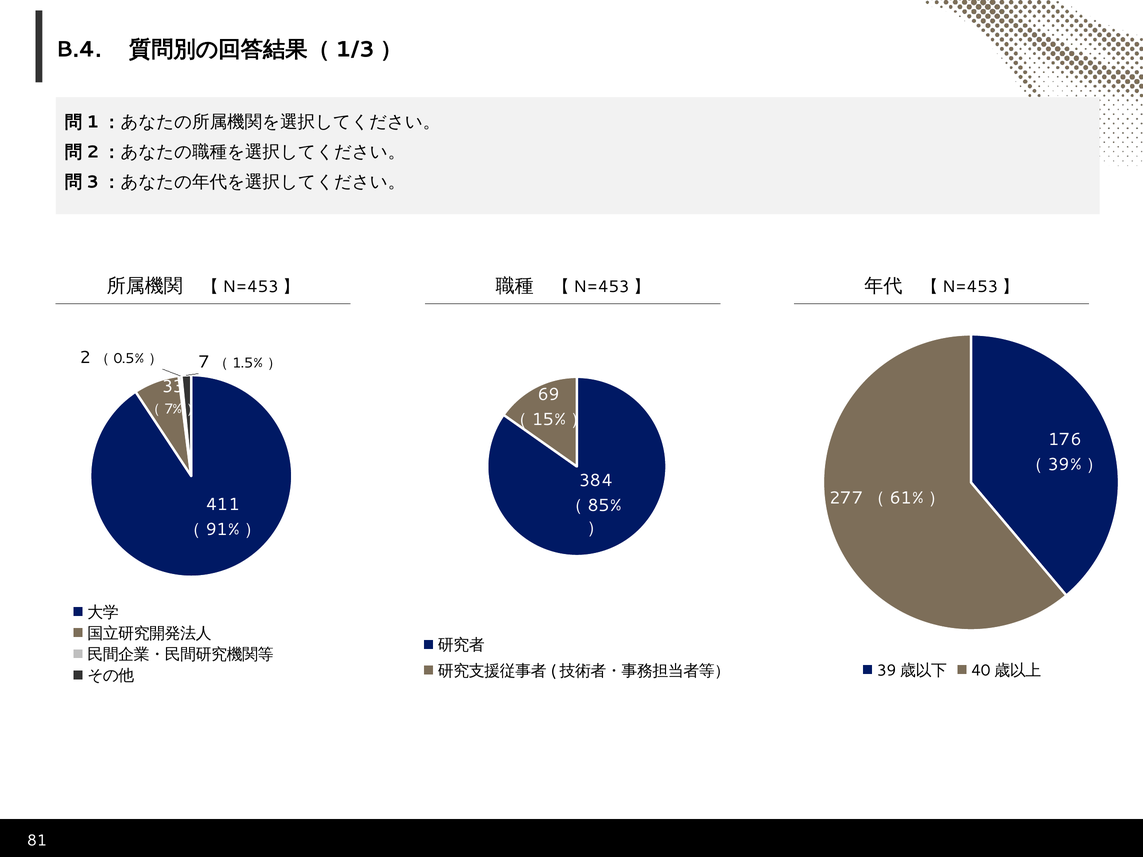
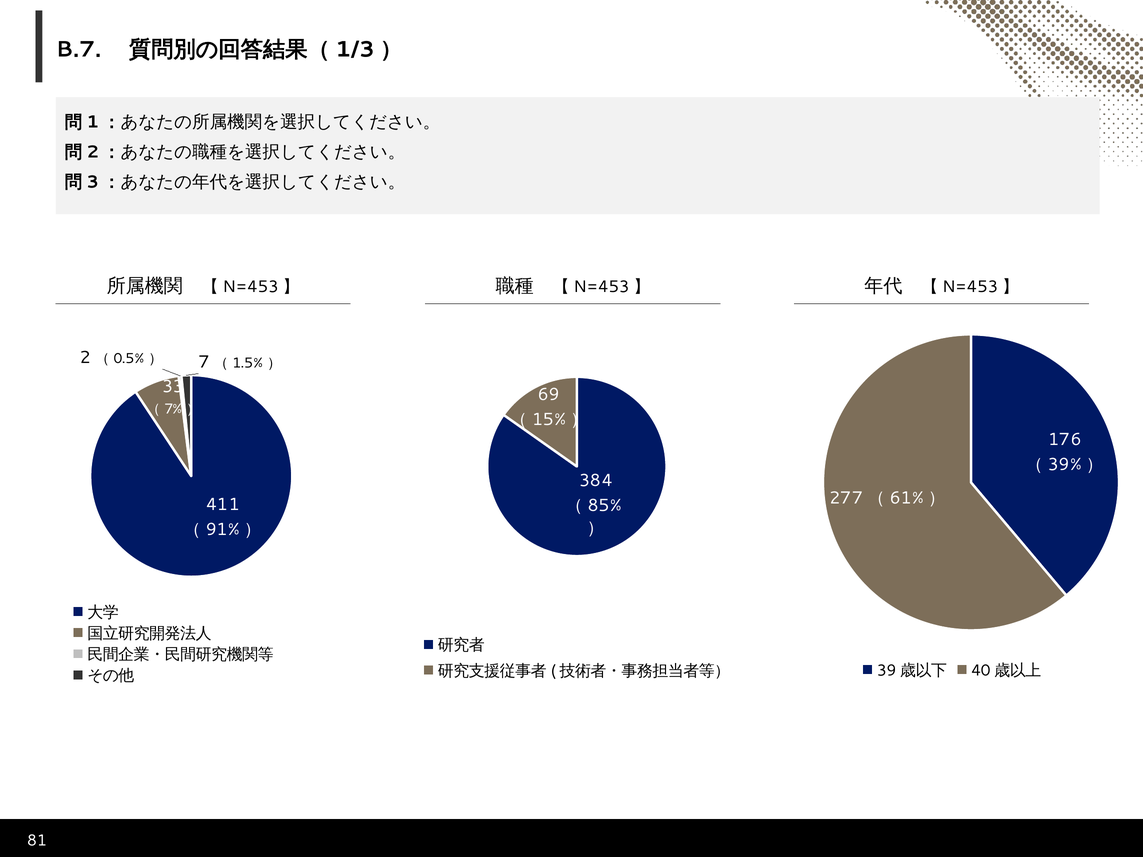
B.4: B.4 -> B.7 (79, 49)
